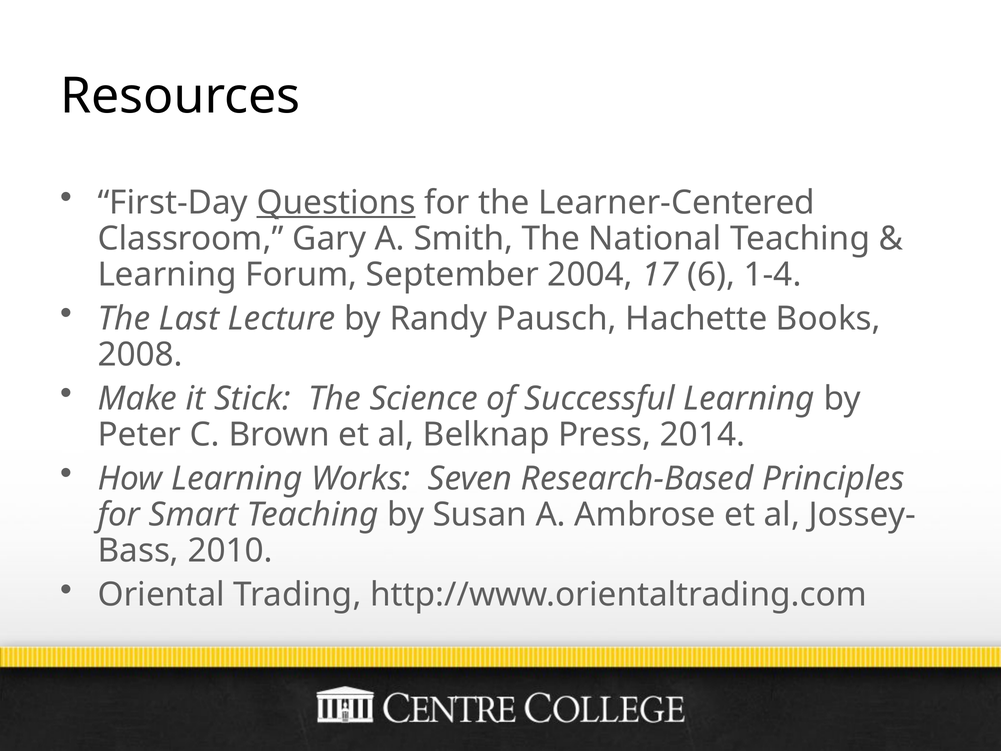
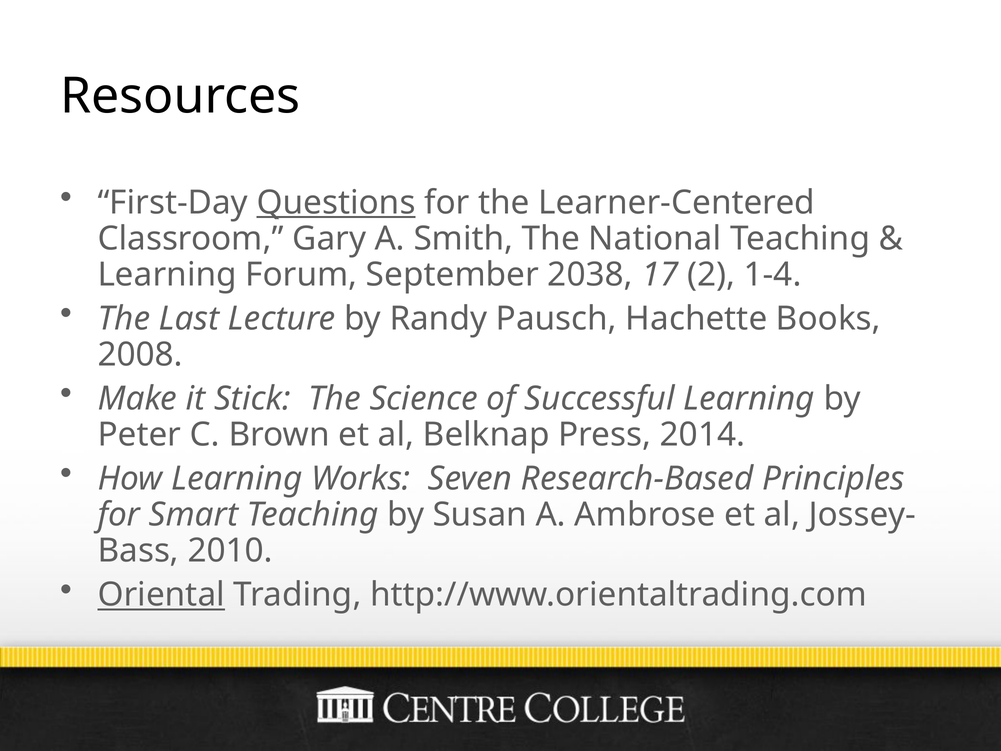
2004: 2004 -> 2038 (590, 275)
6: 6 -> 2 (711, 275)
Oriental underline: none -> present (161, 595)
